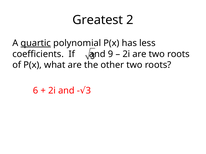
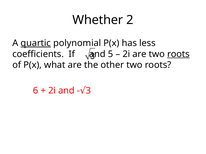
Greatest: Greatest -> Whether (98, 20)
9: 9 -> 5 (111, 54)
roots underline: none -> present (178, 54)
